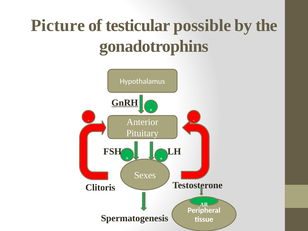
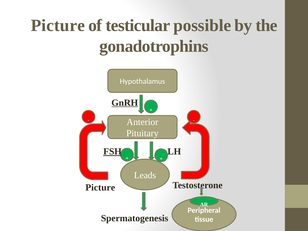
FSH underline: none -> present (112, 152)
Sexes: Sexes -> Leads (145, 175)
Clitoris: Clitoris -> Picture (100, 187)
